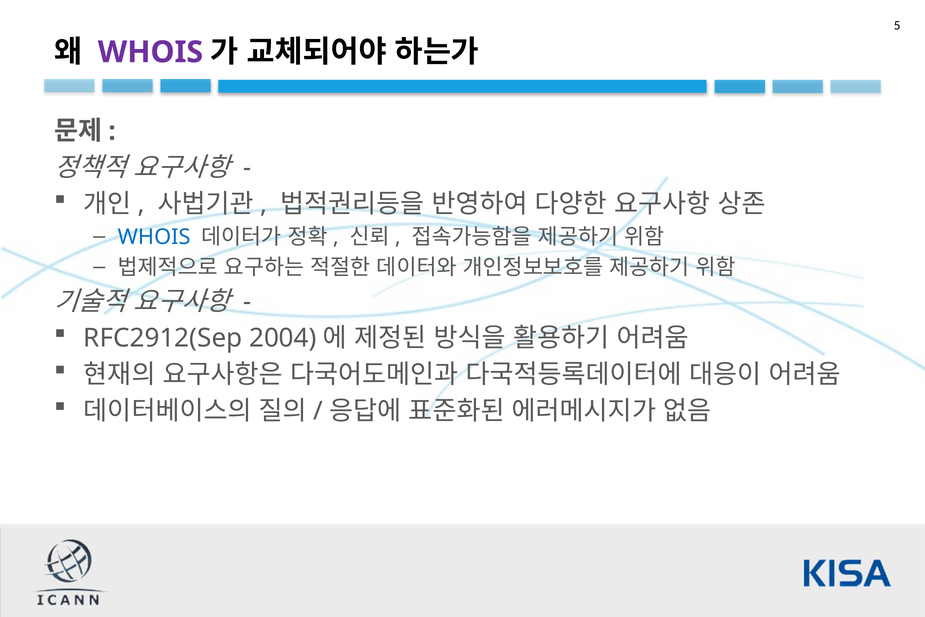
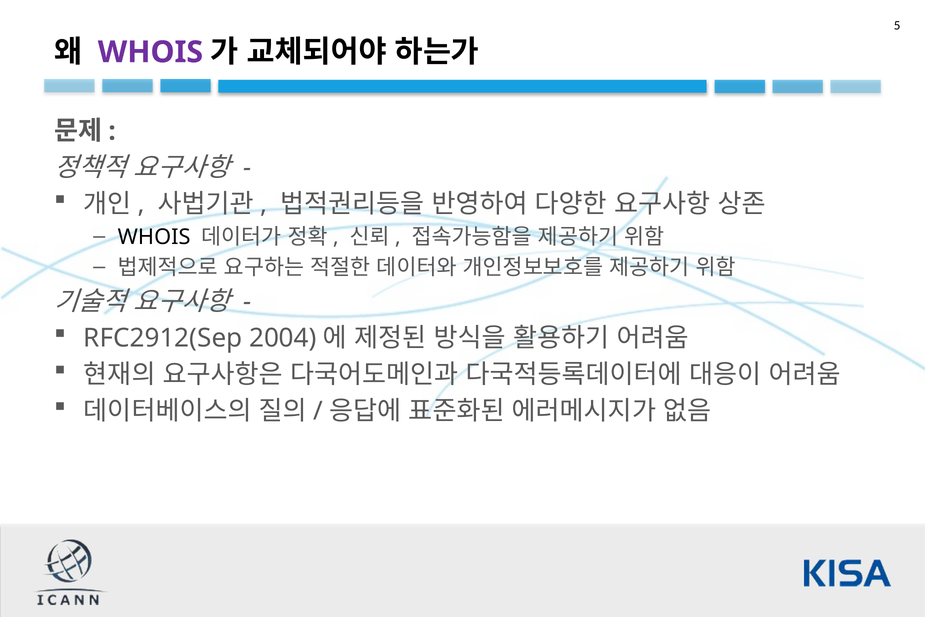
WHOIS colour: blue -> black (154, 237)
